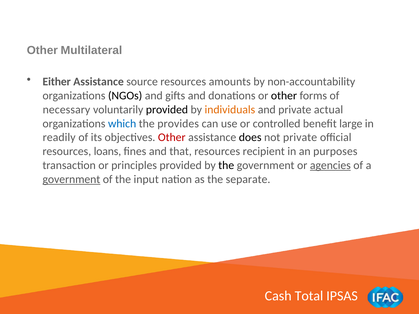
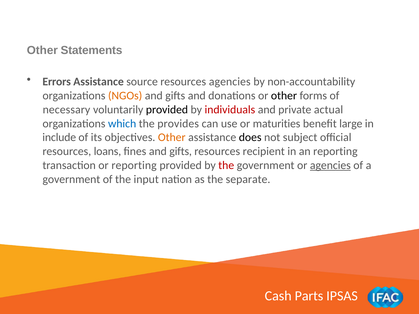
Multilateral: Multilateral -> Statements (91, 50)
Either: Either -> Errors (57, 82)
resources amounts: amounts -> agencies (230, 82)
NGOs colour: black -> orange (125, 96)
individuals colour: orange -> red (230, 110)
controlled: controlled -> maturities (277, 124)
readily: readily -> include (59, 138)
Other colour: red -> orange (172, 138)
not private: private -> subject (300, 138)
fines and that: that -> gifts (181, 152)
an purposes: purposes -> reporting (335, 152)
or principles: principles -> reporting (134, 166)
the colour: black -> red (226, 166)
government underline: present -> none (71, 180)
Total: Total -> Parts (309, 296)
